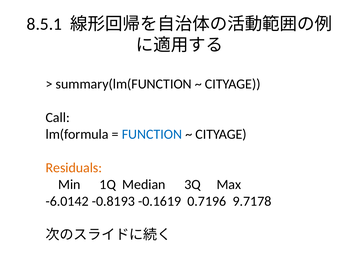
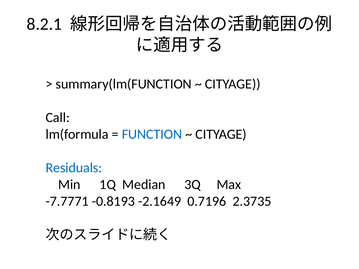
8.5.1: 8.5.1 -> 8.2.1 (44, 24)
Residuals colour: orange -> blue (74, 168)
-6.0142: -6.0142 -> -7.7771 (67, 201)
-0.1619: -0.1619 -> -2.1649 (160, 201)
9.7178: 9.7178 -> 2.3735 (252, 201)
